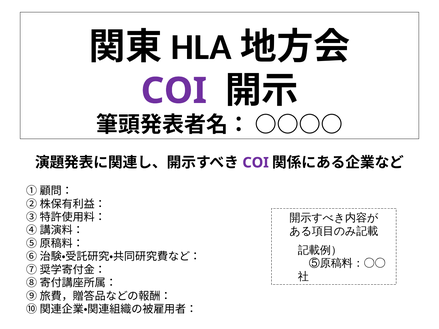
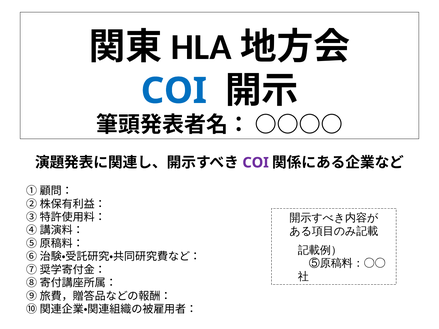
COI colour: purple -> blue (174, 91)
